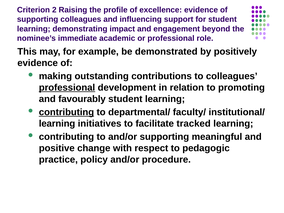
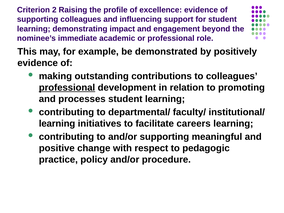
favourably: favourably -> processes (82, 99)
contributing underline: present -> none (66, 112)
tracked: tracked -> careers (194, 124)
